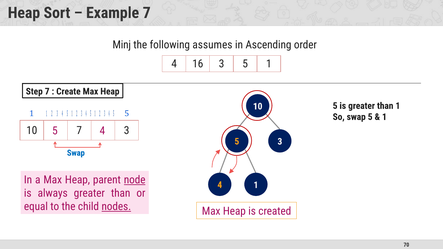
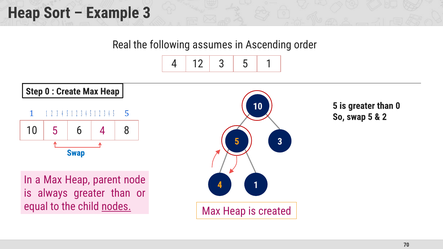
Example 7: 7 -> 3 (147, 13)
Minj: Minj -> Real (122, 45)
16: 16 -> 12 (198, 64)
Step 7: 7 -> 0 (47, 91)
than 1: 1 -> 0 (398, 106)
1: 1 -> 2 (384, 117)
7: 7 -> 6 (79, 130)
3: 3 -> 8 (127, 130)
node underline: present -> none (135, 180)
